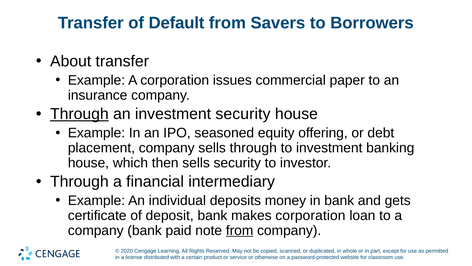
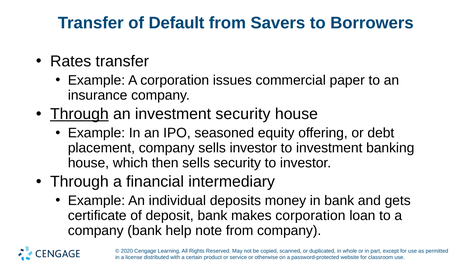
About: About -> Rates (71, 61)
sells through: through -> investor (253, 148)
paid: paid -> help (179, 230)
from underline: present -> none (240, 230)
